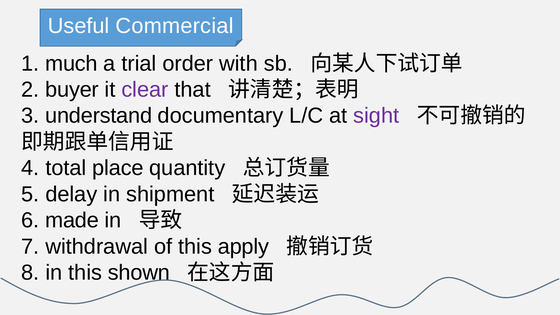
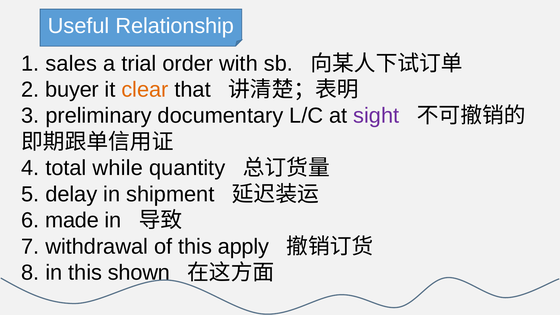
Commercial: Commercial -> Relationship (175, 26)
much: much -> sales (71, 64)
clear colour: purple -> orange (145, 90)
understand: understand -> preliminary (99, 116)
place: place -> while (118, 168)
